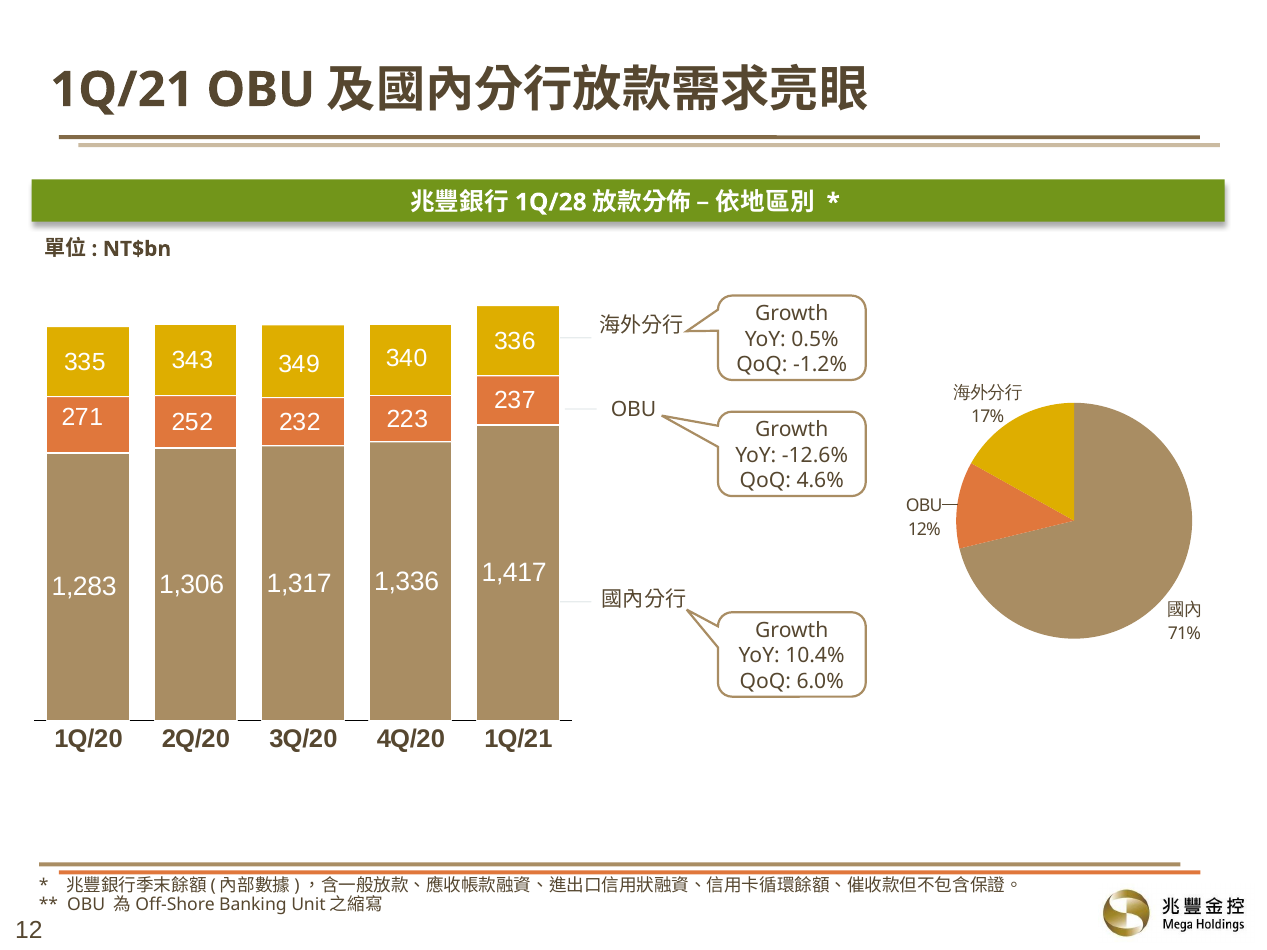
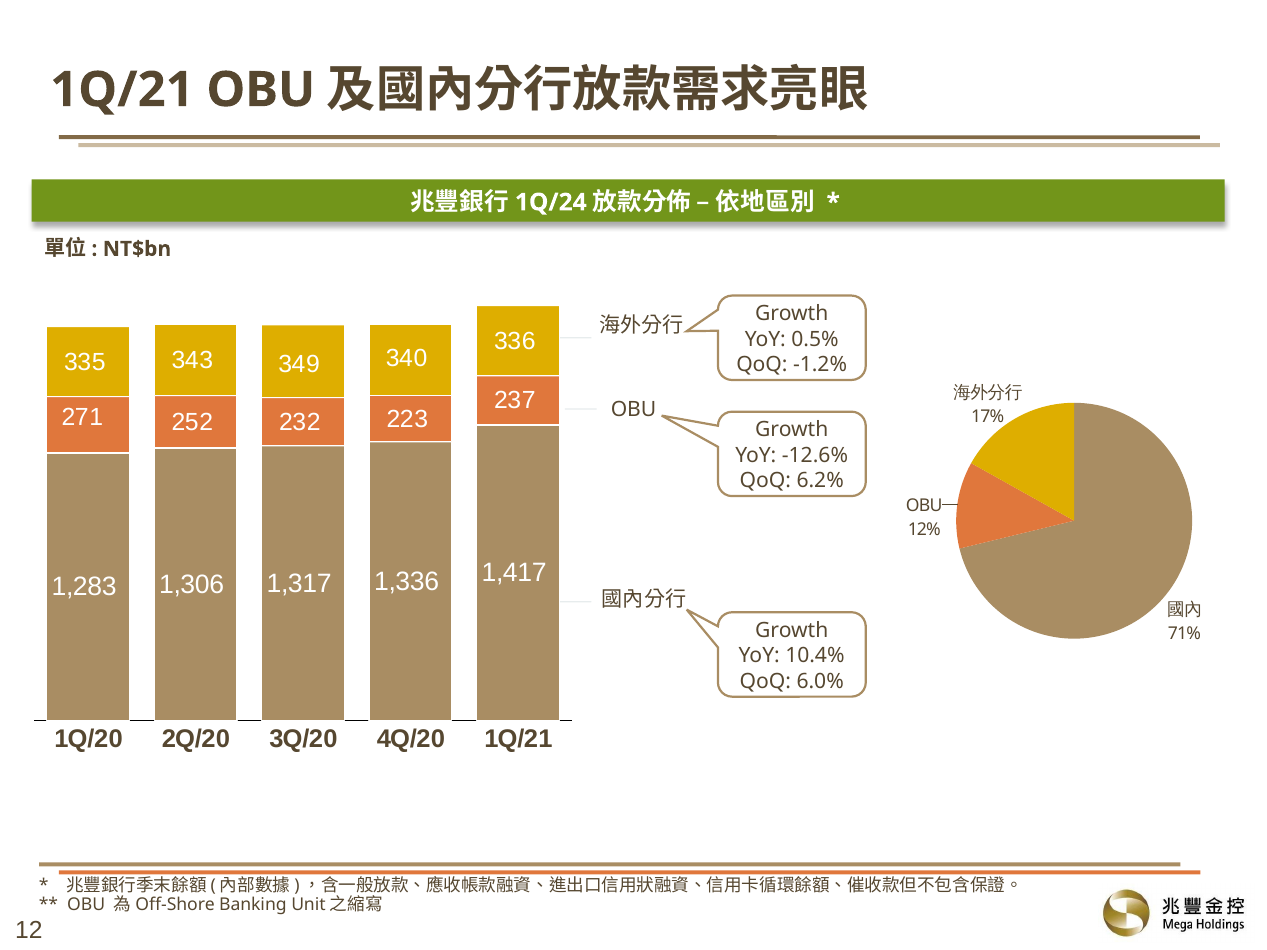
1Q/28: 1Q/28 -> 1Q/24 (551, 202)
4.6%: 4.6% -> 6.2% (820, 481)
